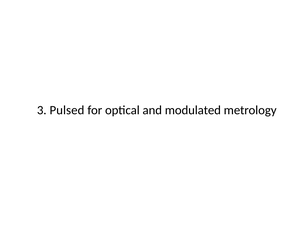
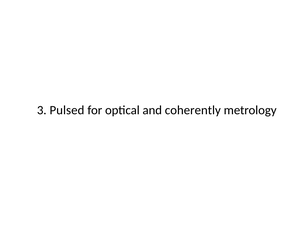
modulated: modulated -> coherently (193, 110)
